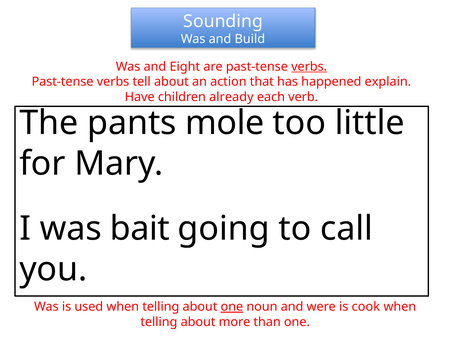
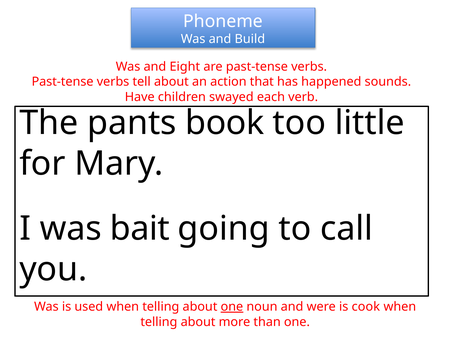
Sounding: Sounding -> Phoneme (223, 21)
verbs underline: present -> none (309, 67)
explain: explain -> sounds (388, 82)
already: already -> swayed (231, 97)
mole: mole -> book (225, 123)
